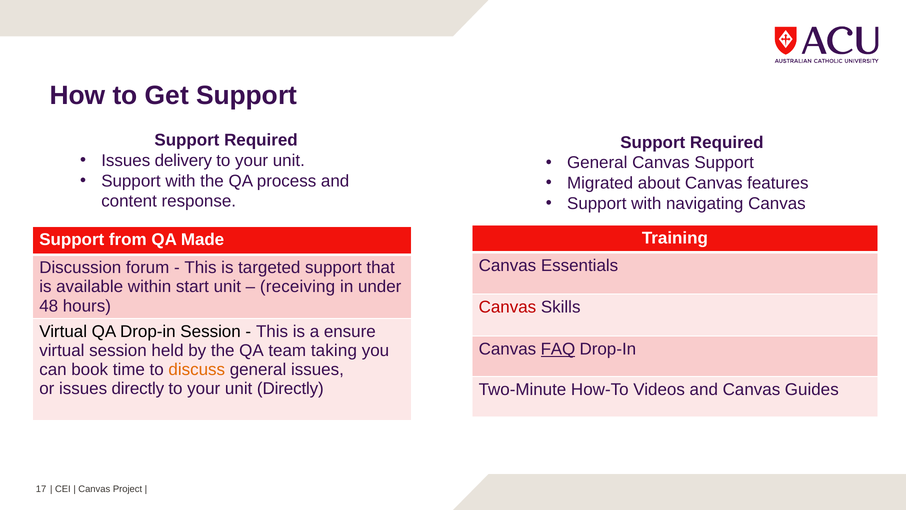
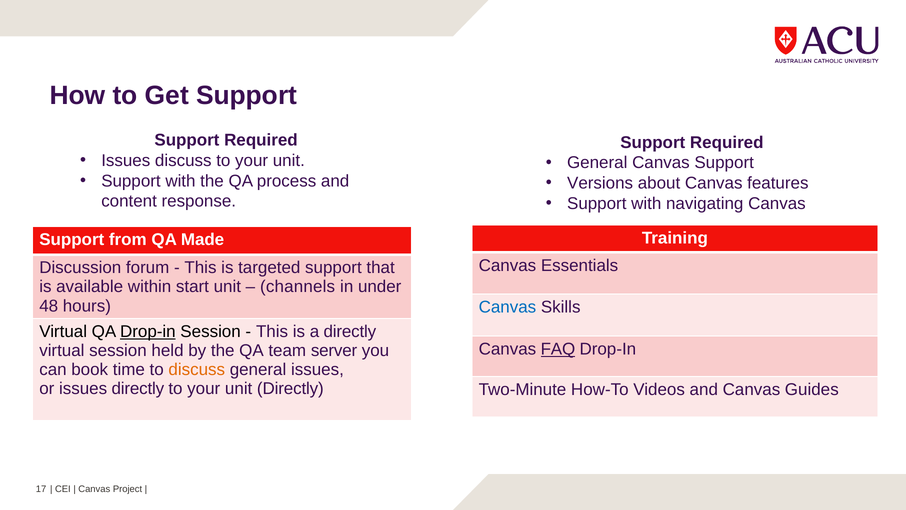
Issues delivery: delivery -> discuss (183, 160)
Migrated: Migrated -> Versions (600, 183)
receiving: receiving -> channels (298, 287)
Canvas colour: red -> blue (507, 307)
Drop-in underline: none -> present (148, 332)
a ensure: ensure -> directly (350, 332)
taking: taking -> server (334, 351)
